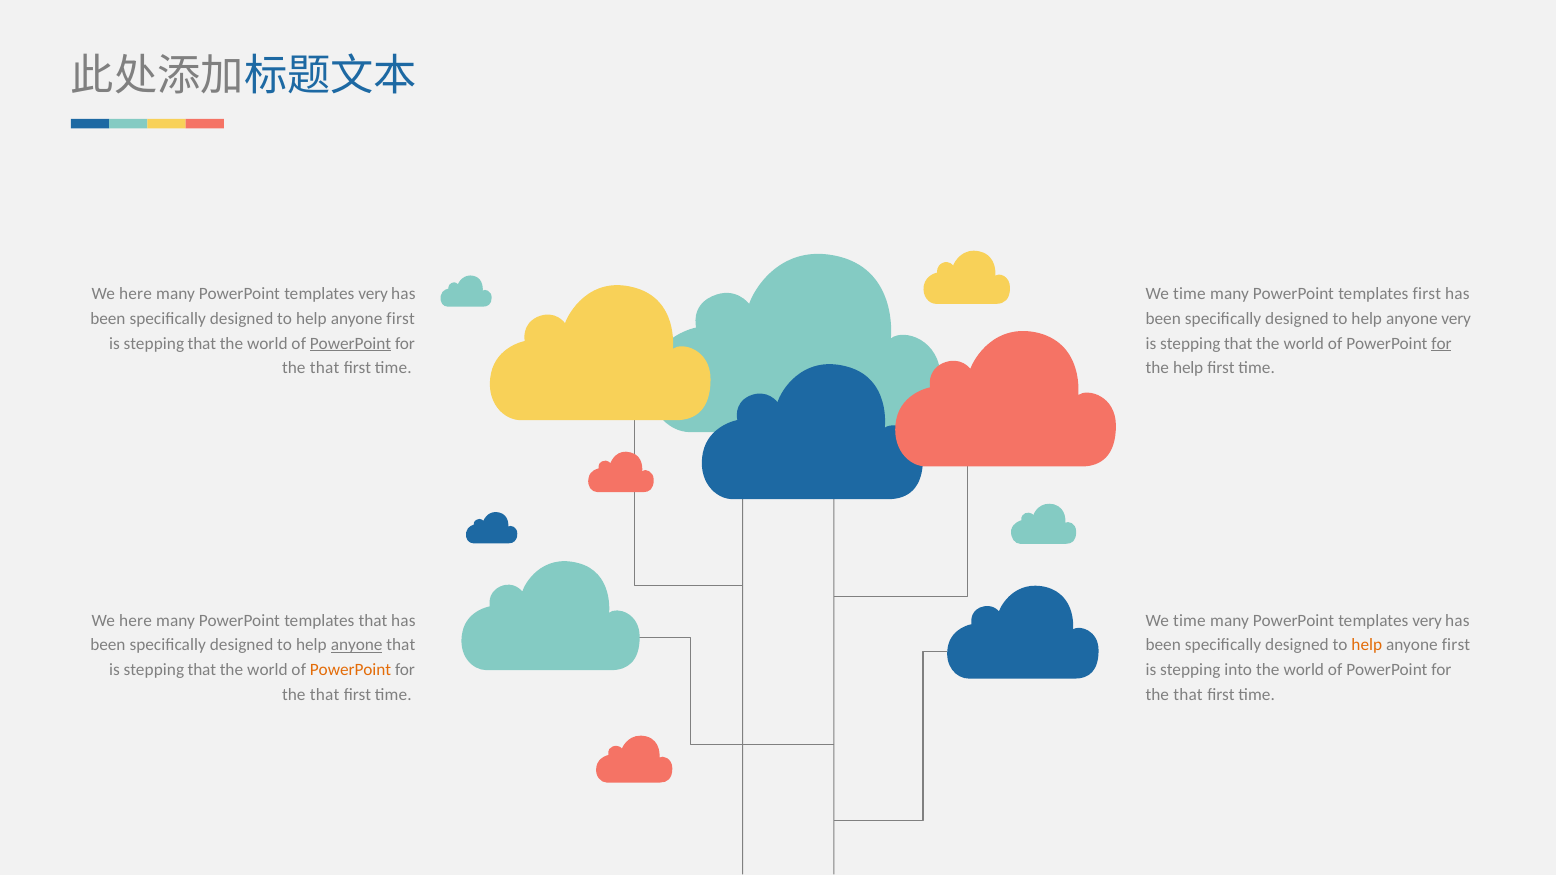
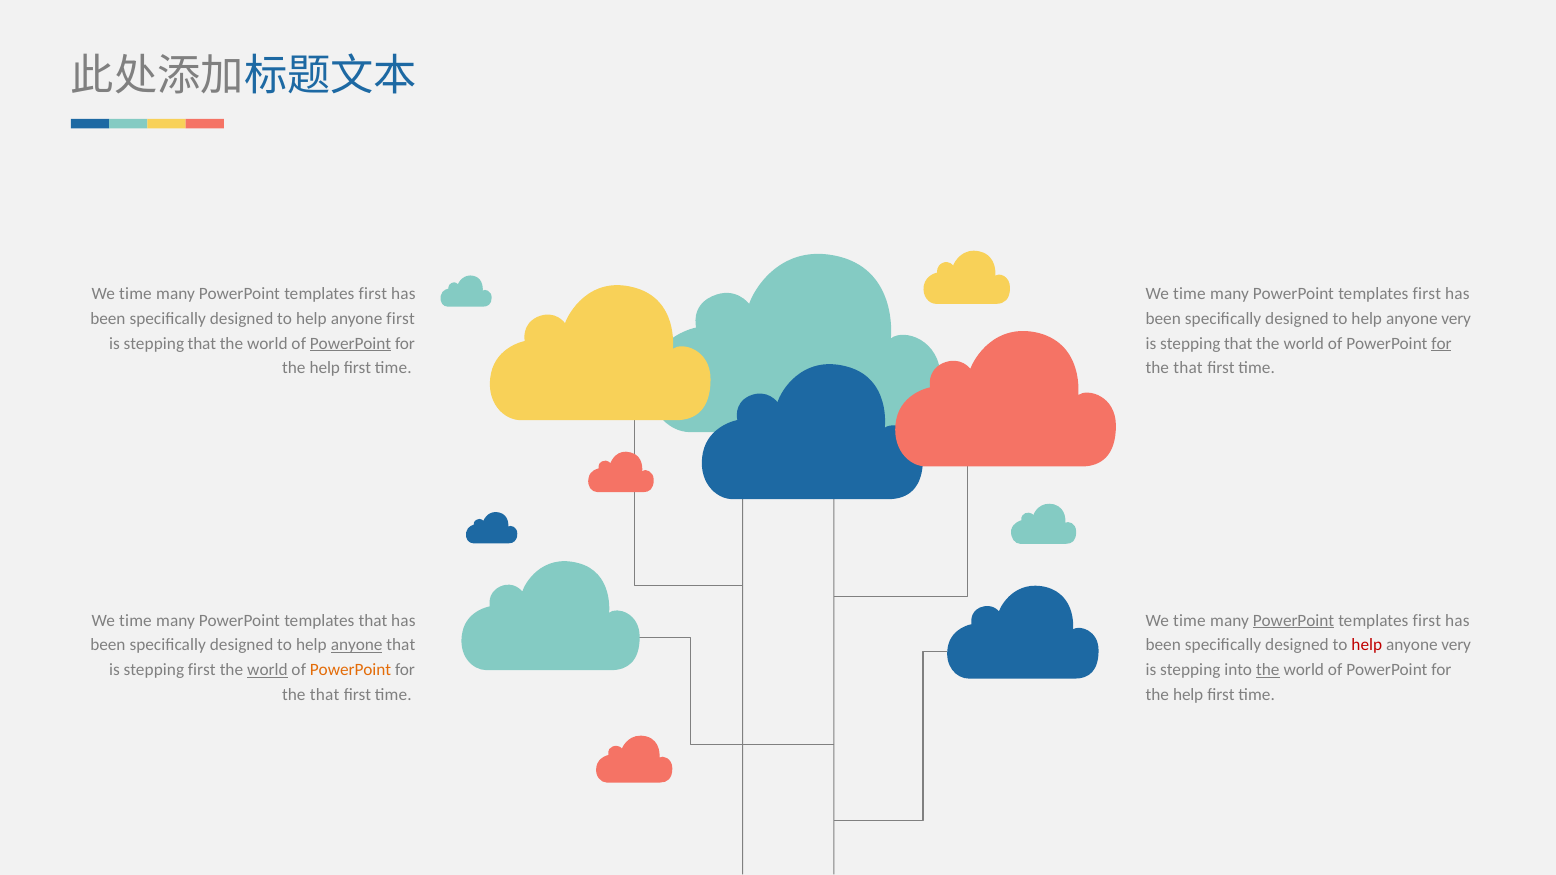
here: here -> time (135, 294)
very: very -> first (373, 294)
that: that -> help (325, 368)
help: help -> that (1188, 368)
here: here -> time (135, 621)
PowerPoint underline: none -> present (1293, 621)
very: very -> first (1427, 621)
help colour: orange -> red (1367, 645)
first: first -> very (1456, 645)
that: that -> first (202, 670)
world underline: none -> present (267, 670)
the underline: none -> present (1268, 670)
that: that -> help (1188, 695)
